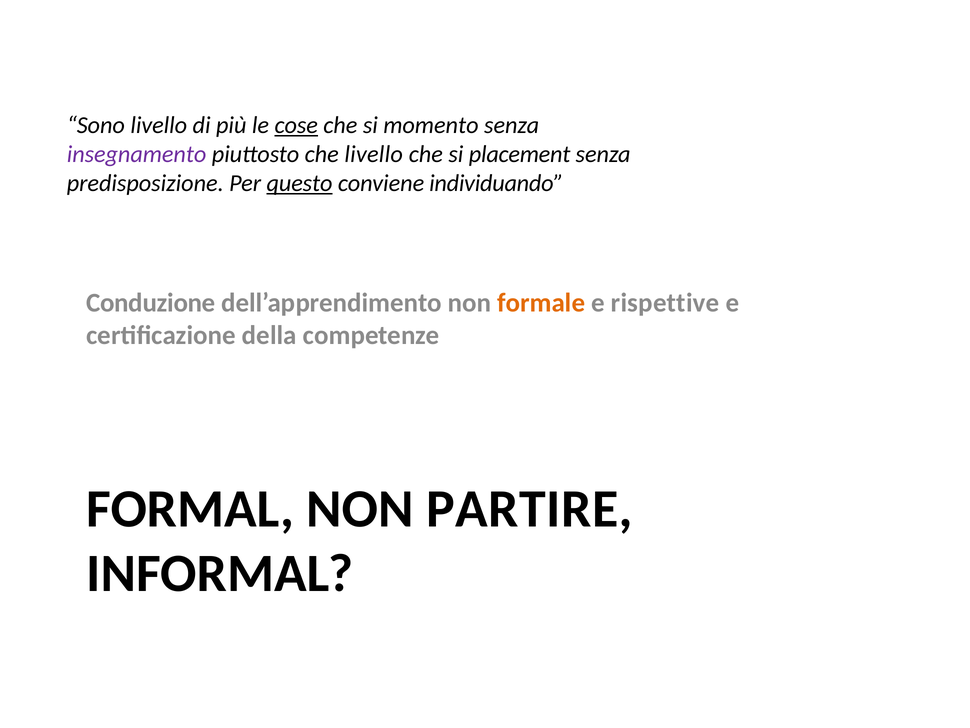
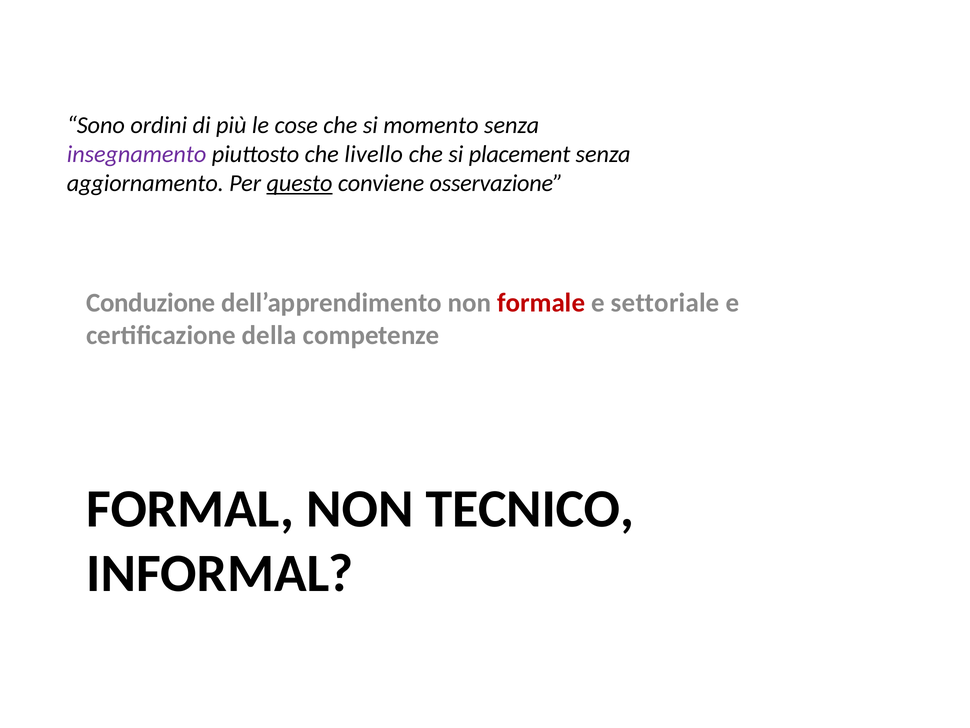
Sono livello: livello -> ordini (159, 125)
cose underline: present -> none (296, 125)
predisposizione: predisposizione -> aggiornamento (145, 183)
individuando: individuando -> osservazione (496, 183)
formale colour: orange -> red (541, 303)
rispettive: rispettive -> settoriale (665, 303)
PARTIRE: PARTIRE -> TECNICO (530, 508)
